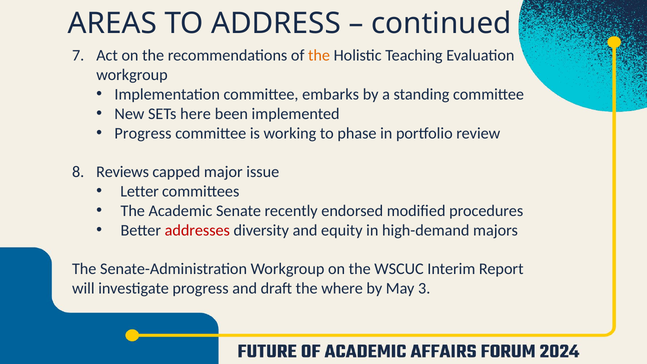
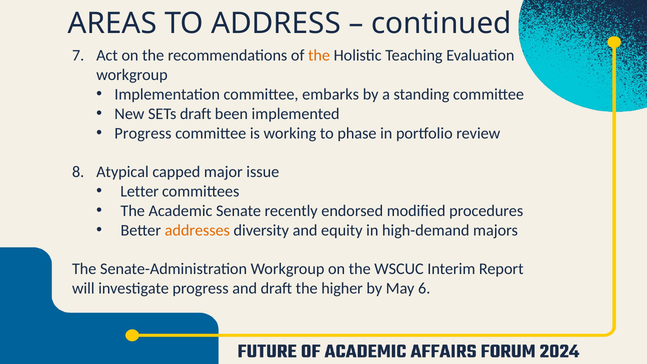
SETs here: here -> draft (196, 114)
Reviews: Reviews -> Atypical (122, 172)
addresses colour: red -> orange (197, 230)
where: where -> higher (342, 288)
3: 3 -> 6 (424, 288)
